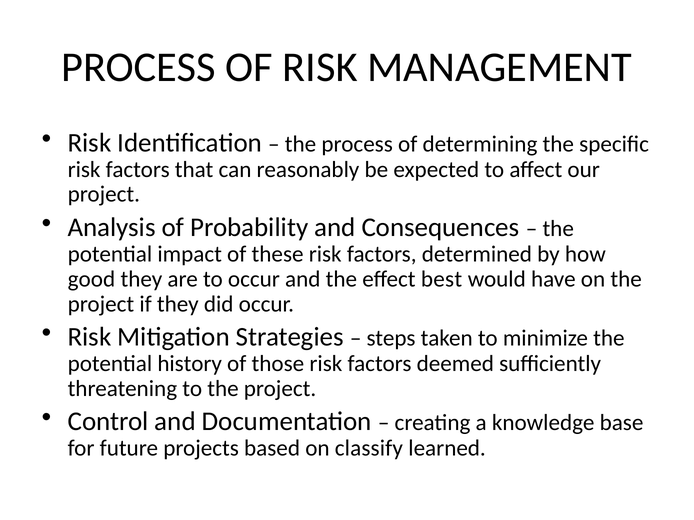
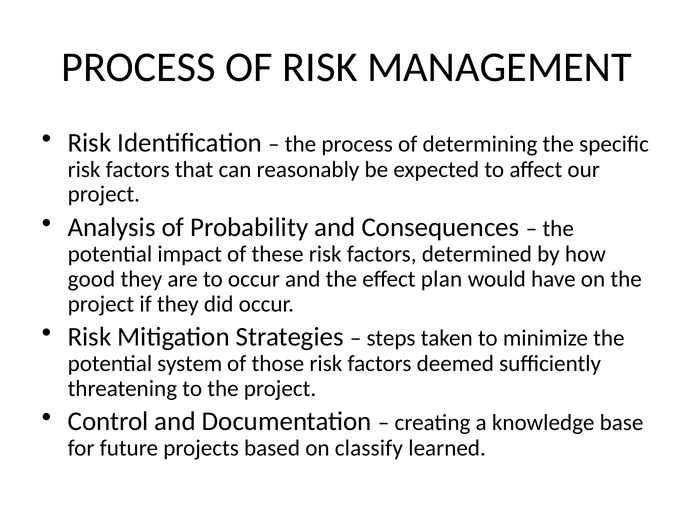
best: best -> plan (442, 279)
history: history -> system (190, 364)
